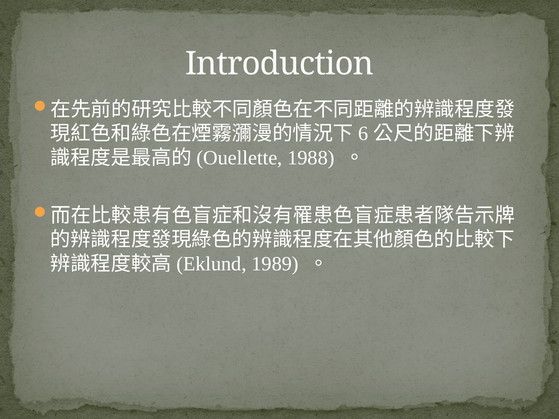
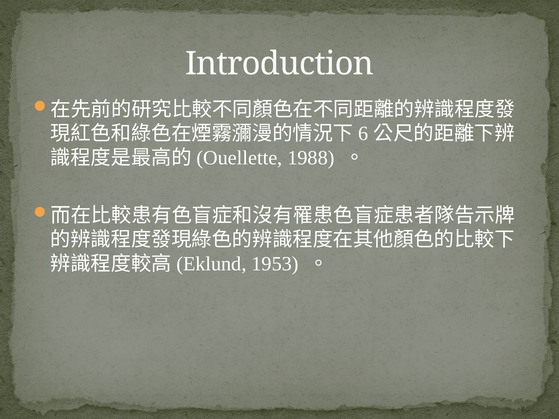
1989: 1989 -> 1953 (275, 264)
